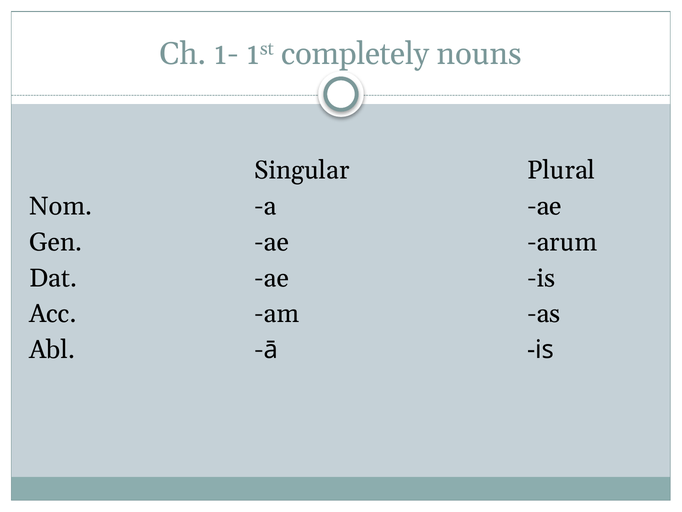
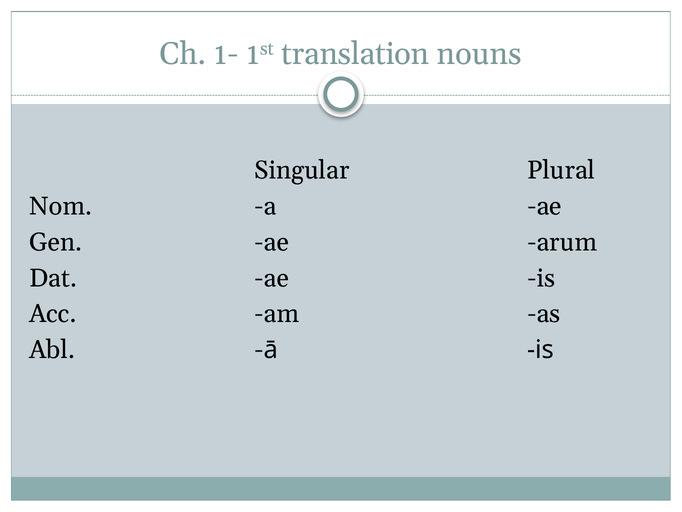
completely: completely -> translation (355, 54)
